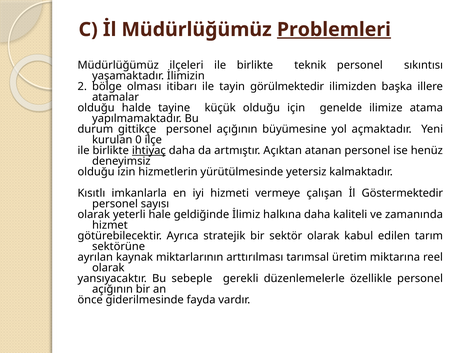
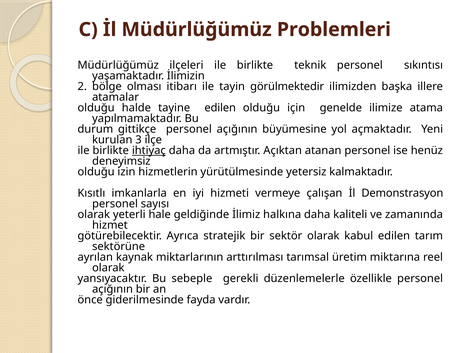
Problemleri underline: present -> none (334, 30)
tayine küçük: küçük -> edilen (220, 108)
0: 0 -> 3 (138, 140)
Göstermektedir: Göstermektedir -> Demonstrasyon (402, 193)
